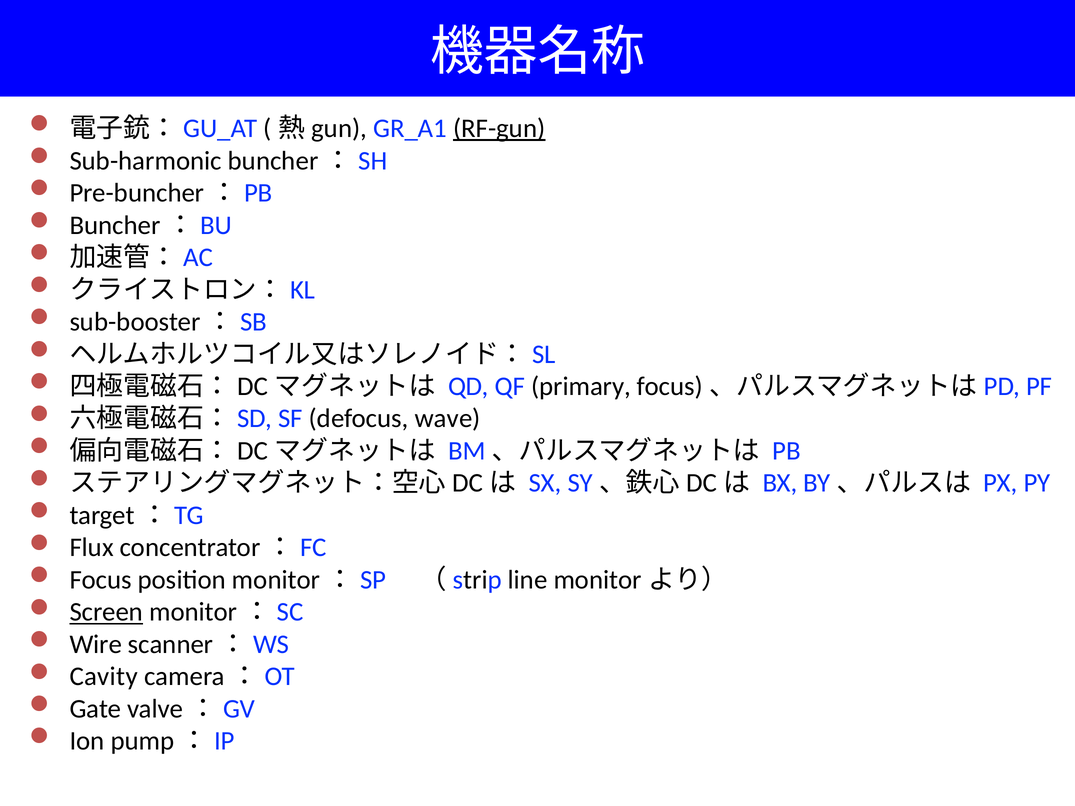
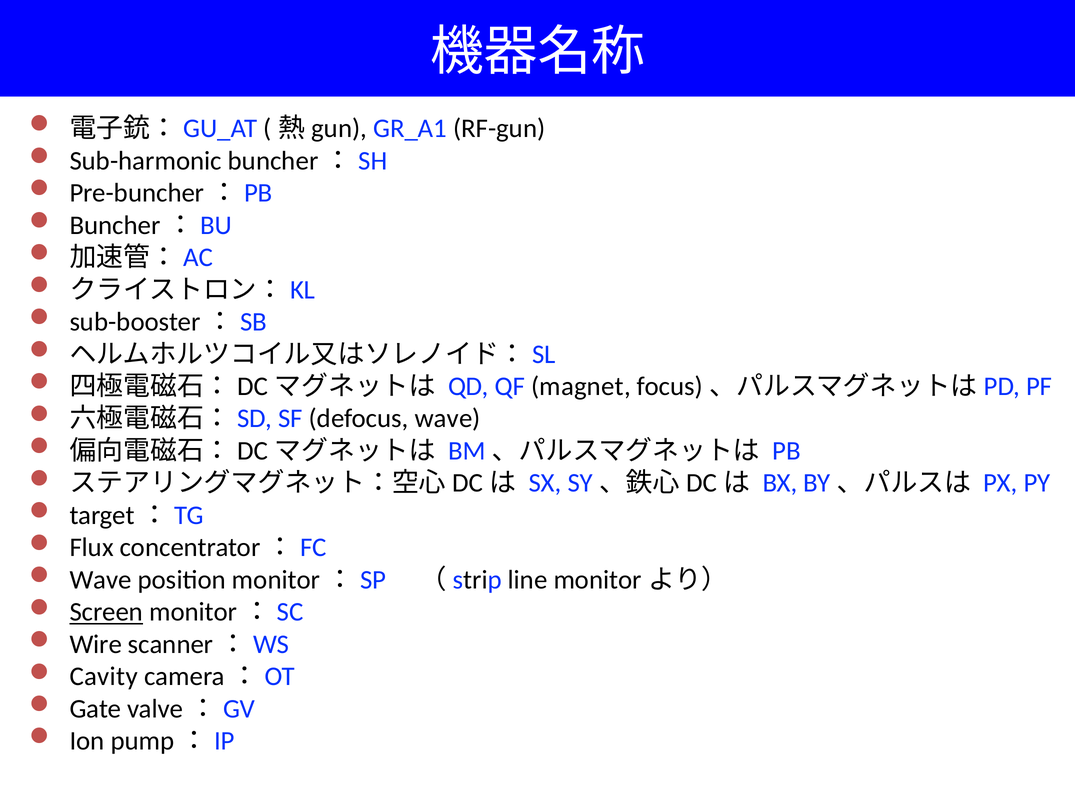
RF-gun underline: present -> none (499, 129)
primary: primary -> magnet (581, 387)
Focus: Focus -> Wave (101, 580)
